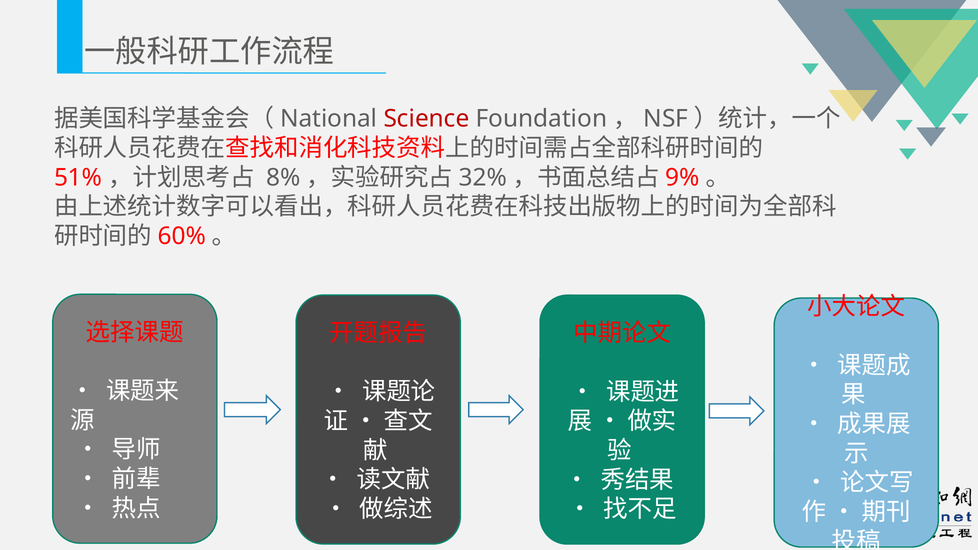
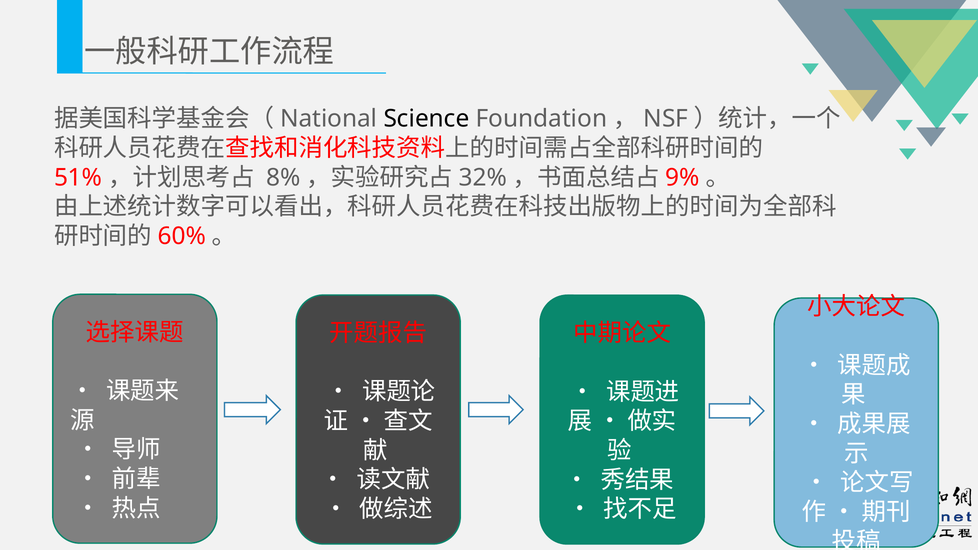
Science colour: red -> black (426, 119)
